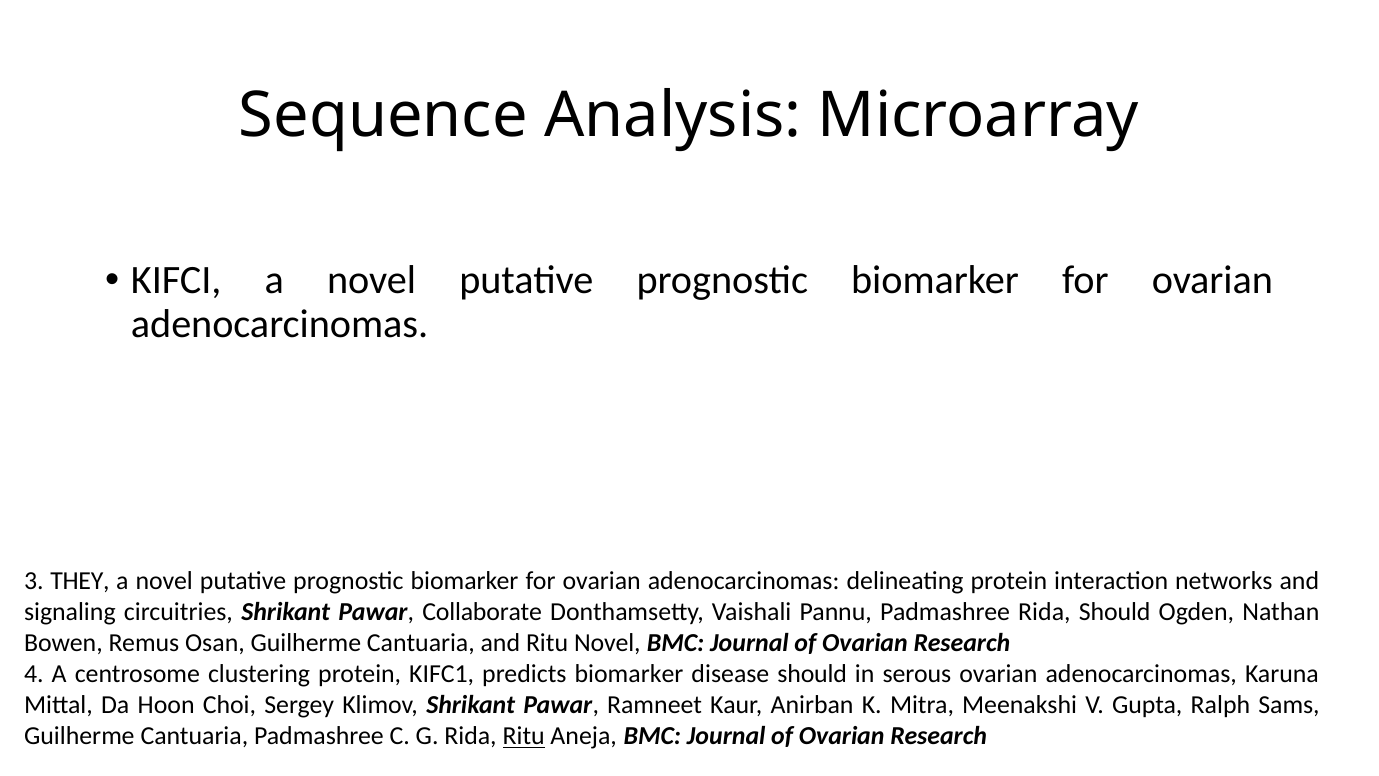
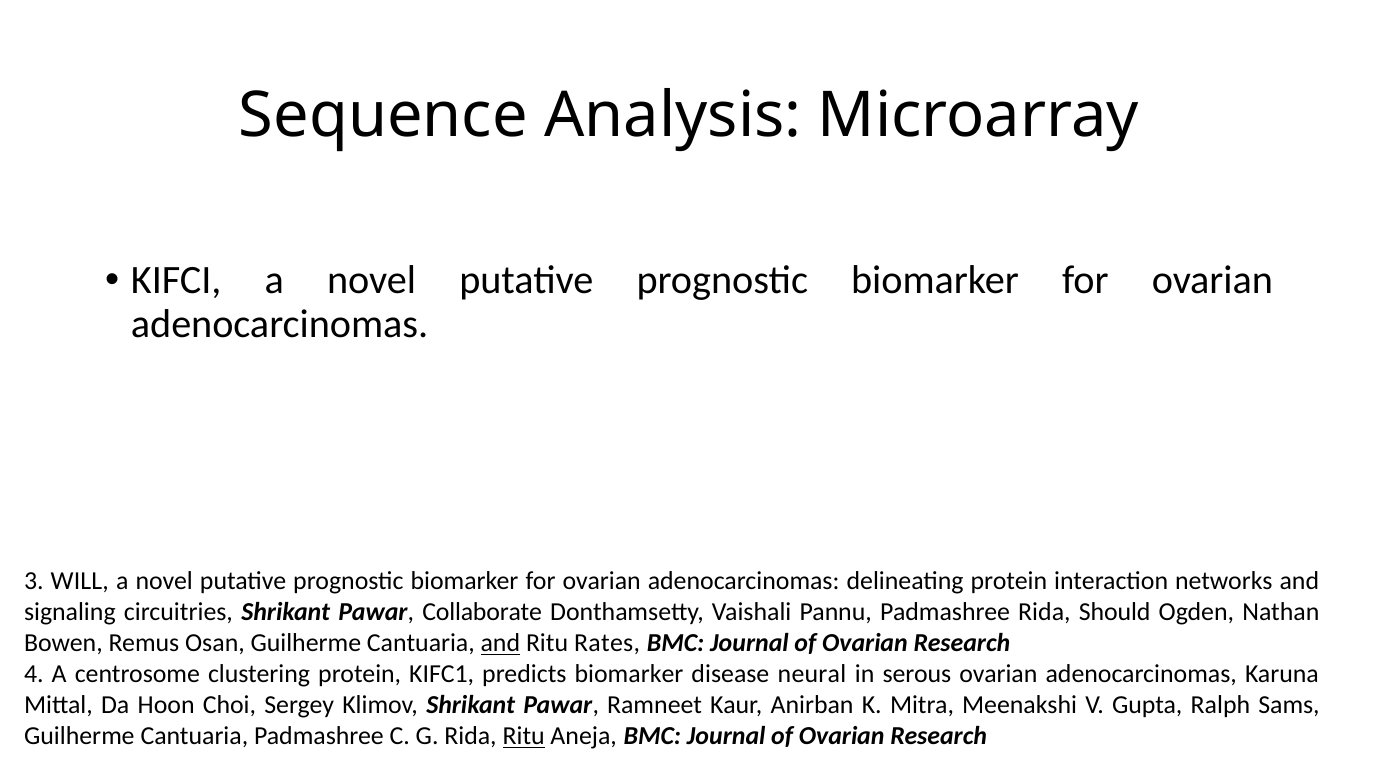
THEY: THEY -> WILL (80, 581)
and underline: none -> present (500, 643)
Ritu Novel: Novel -> Rates (607, 643)
disease should: should -> neural (812, 674)
